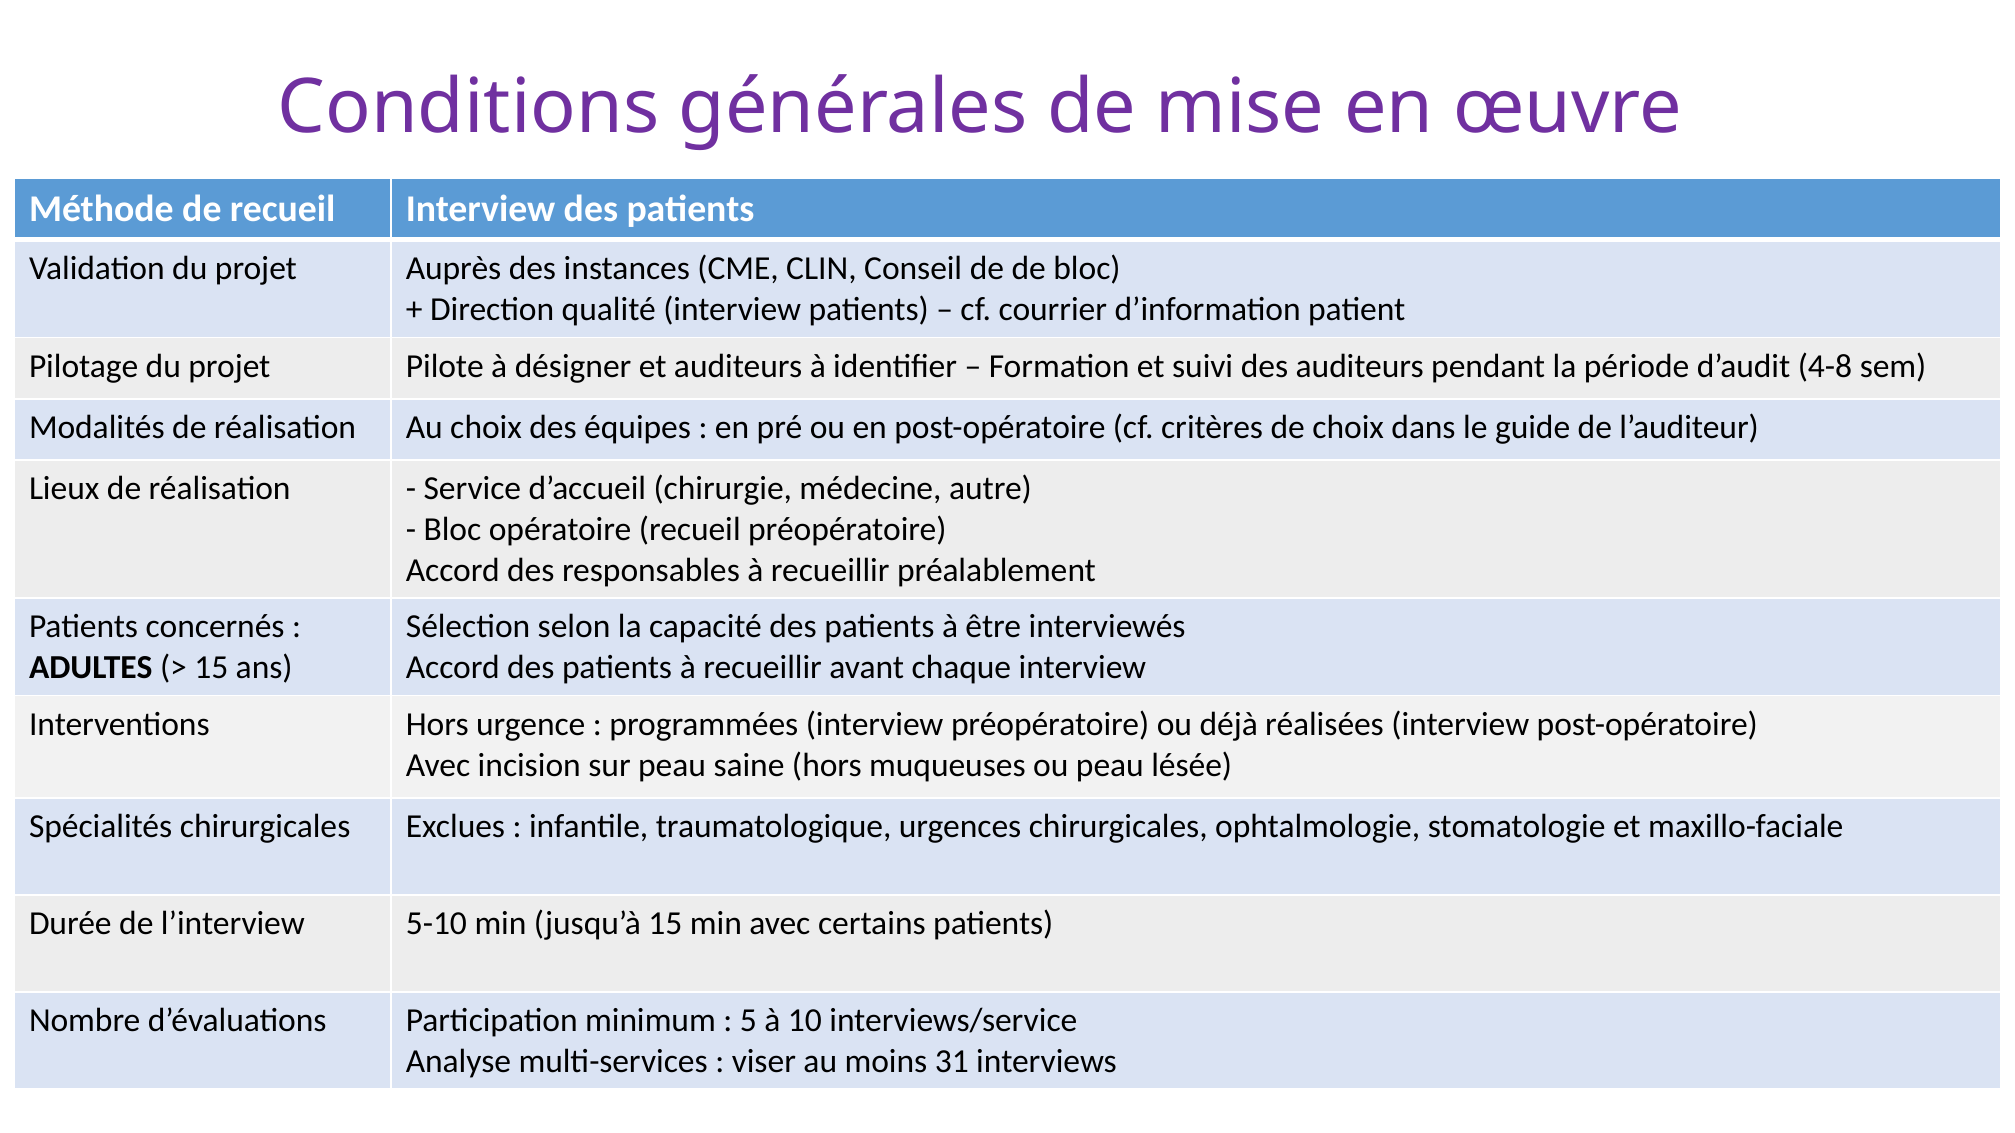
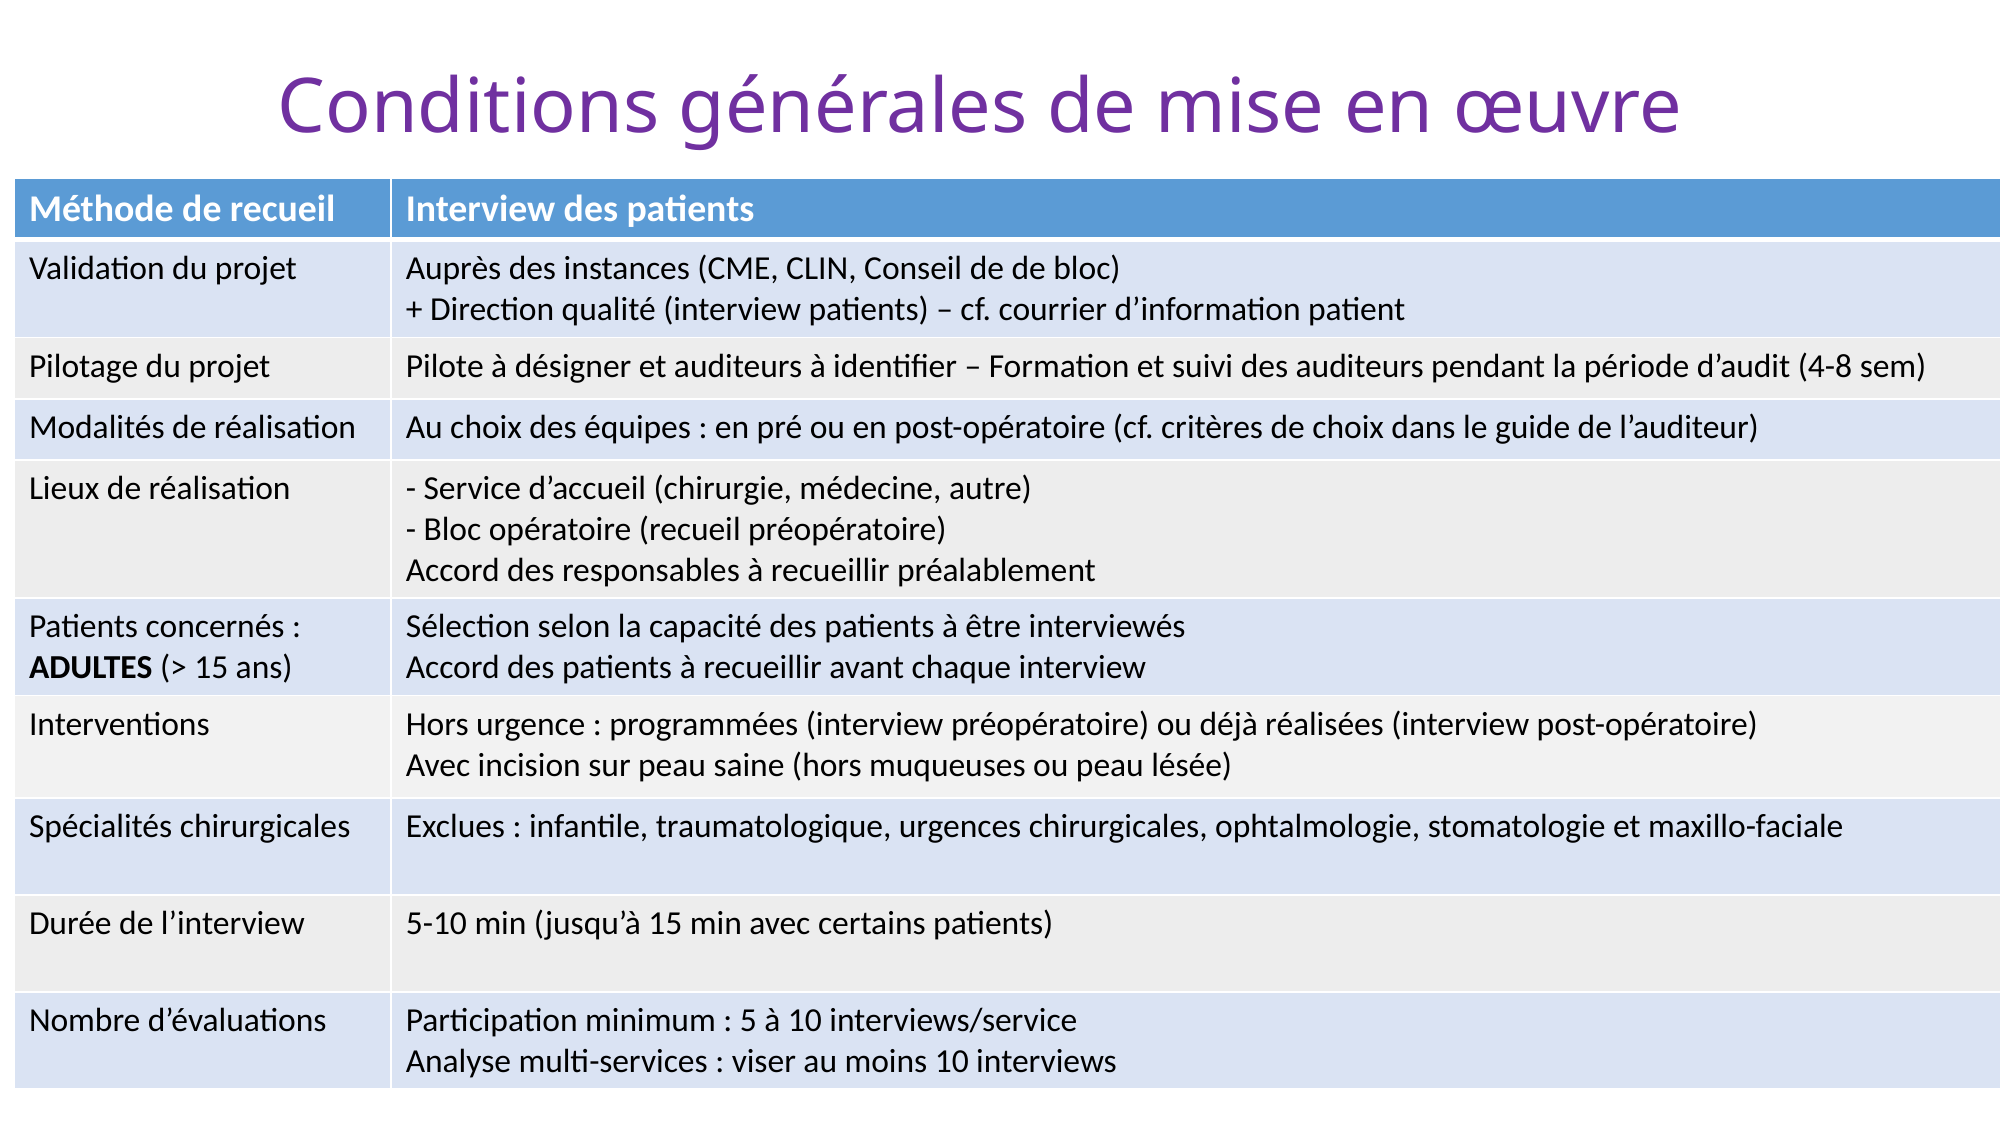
moins 31: 31 -> 10 (952, 1062)
